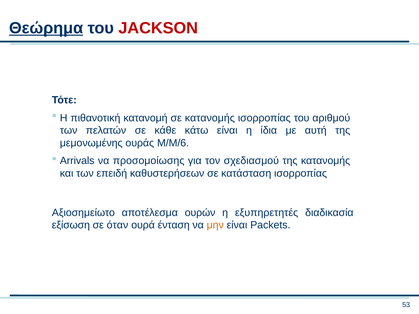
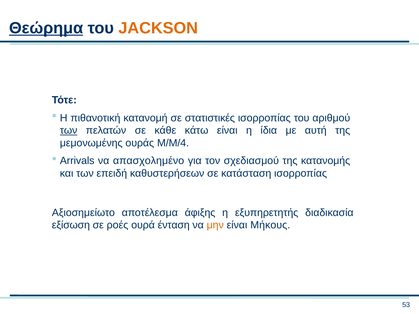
JACKSON colour: red -> orange (158, 28)
σε κατανομής: κατανομής -> στατιστικές (210, 118)
των underline: none -> present (69, 131)
M/M/6: M/M/6 -> M/M/4 (173, 143)
προσομοίωσης: προσομοίωσης -> απασχολημένο (149, 161)
ουρών: ουρών -> άφιξης (200, 213)
εξυπηρετητές: εξυπηρετητές -> εξυπηρετητής (267, 213)
όταν: όταν -> ροές (118, 225)
Packets: Packets -> Μήκους (270, 225)
